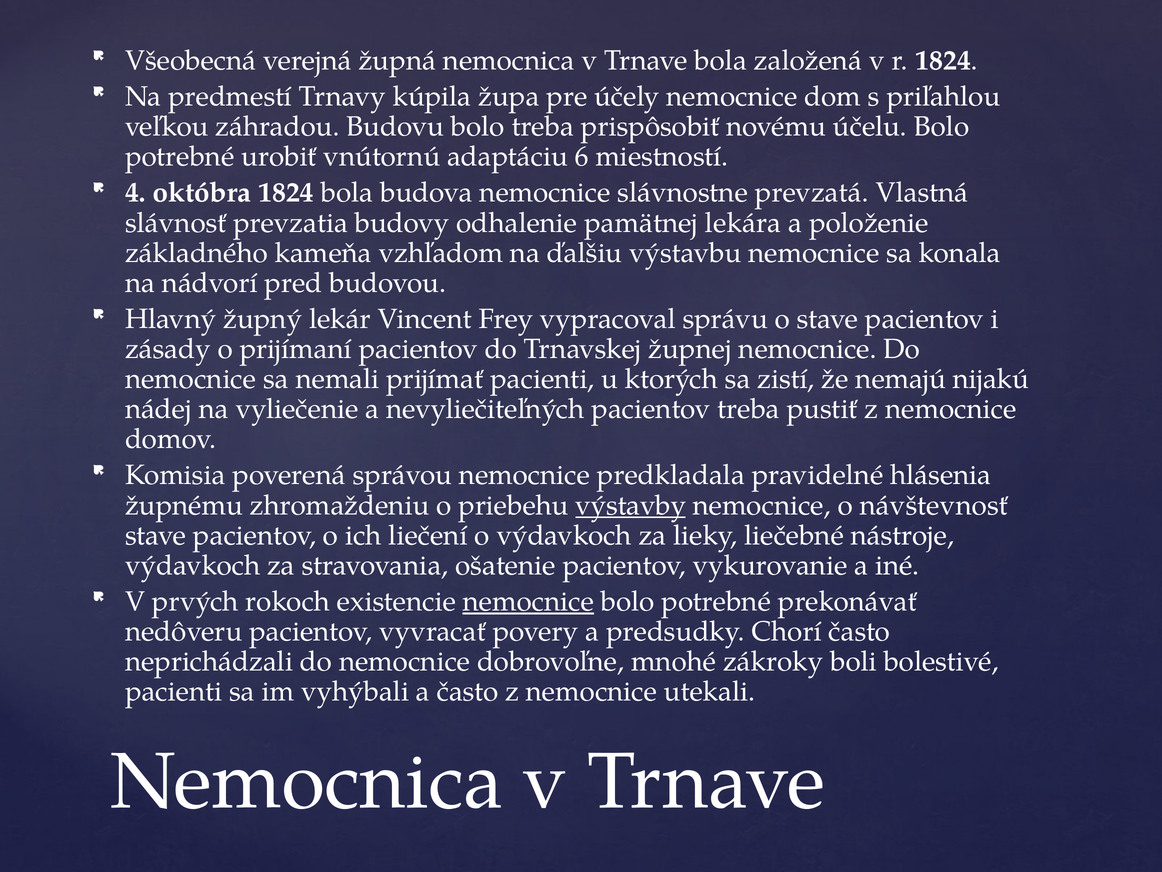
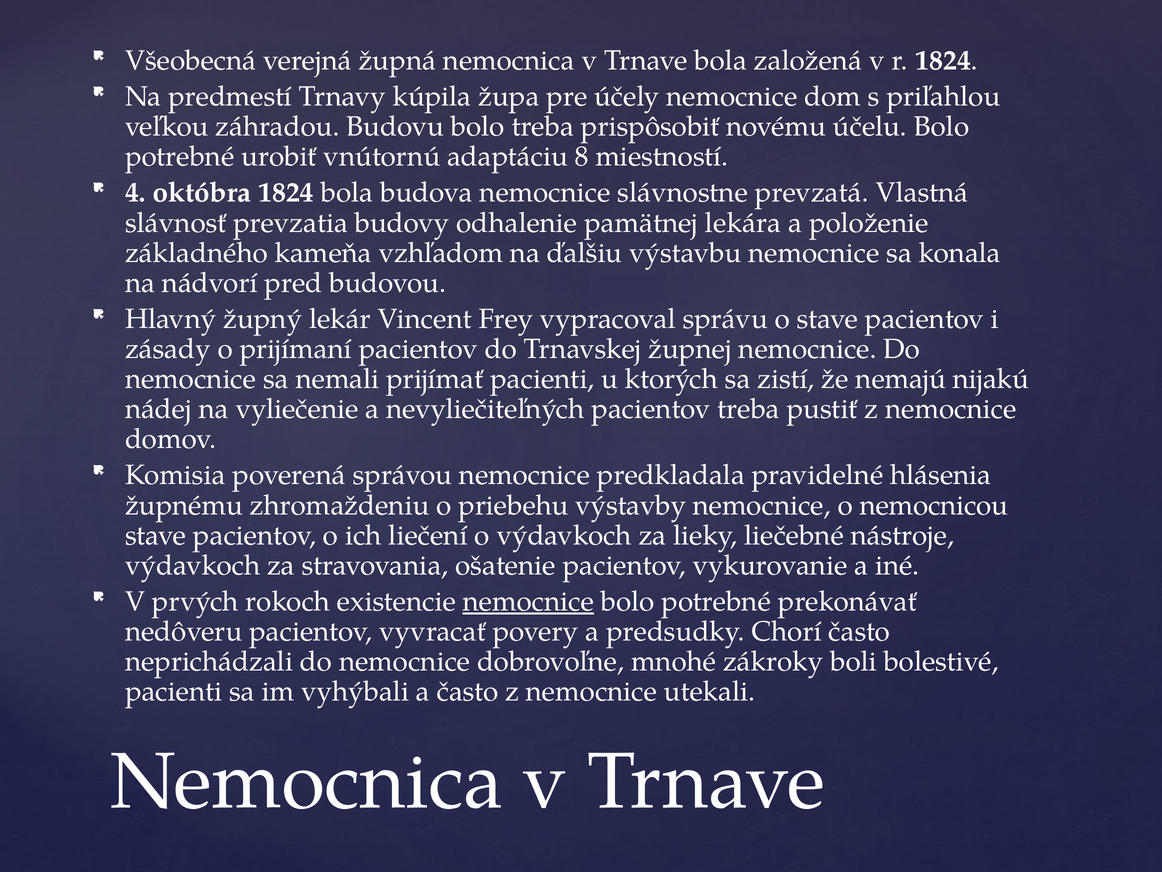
6: 6 -> 8 (582, 157)
výstavby underline: present -> none (631, 505)
návštevnosť: návštevnosť -> nemocnicou (934, 505)
